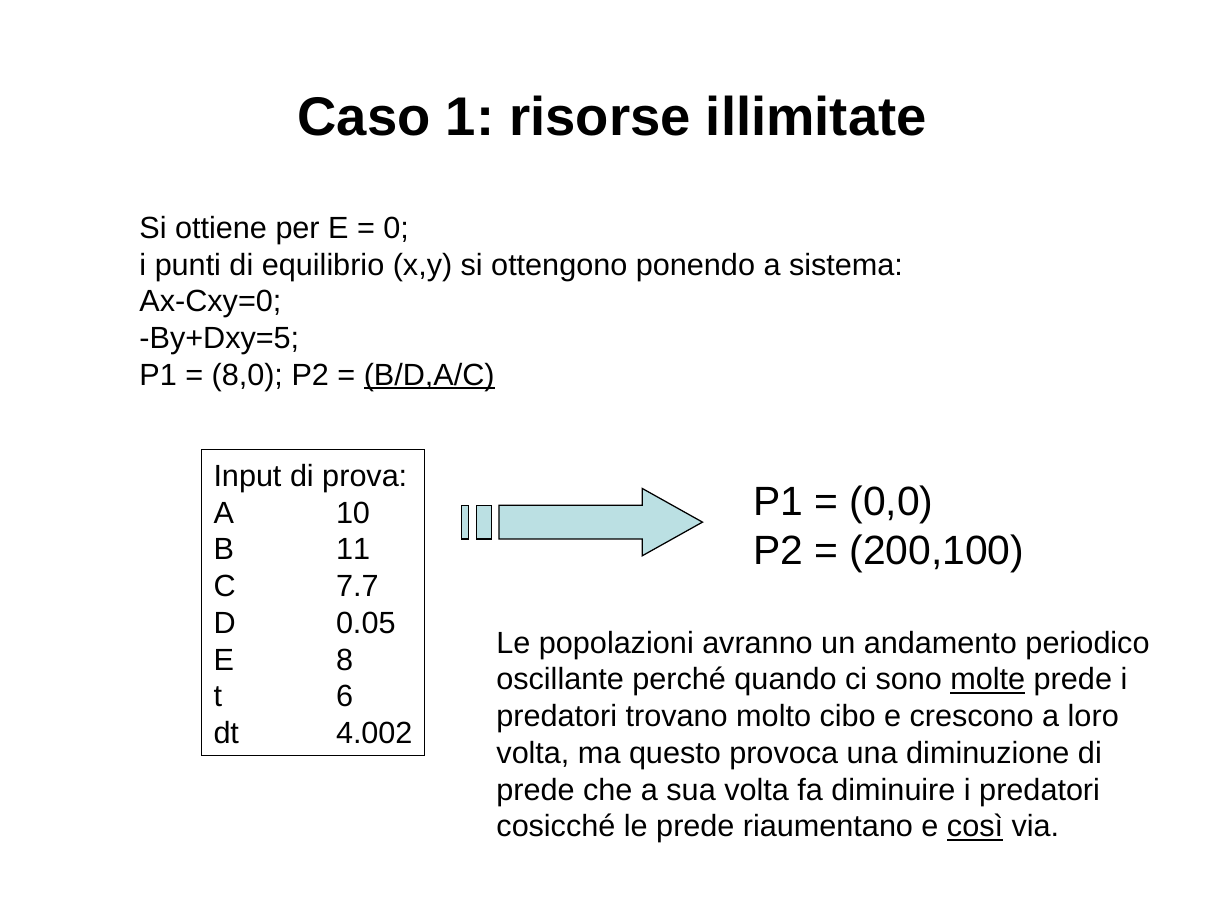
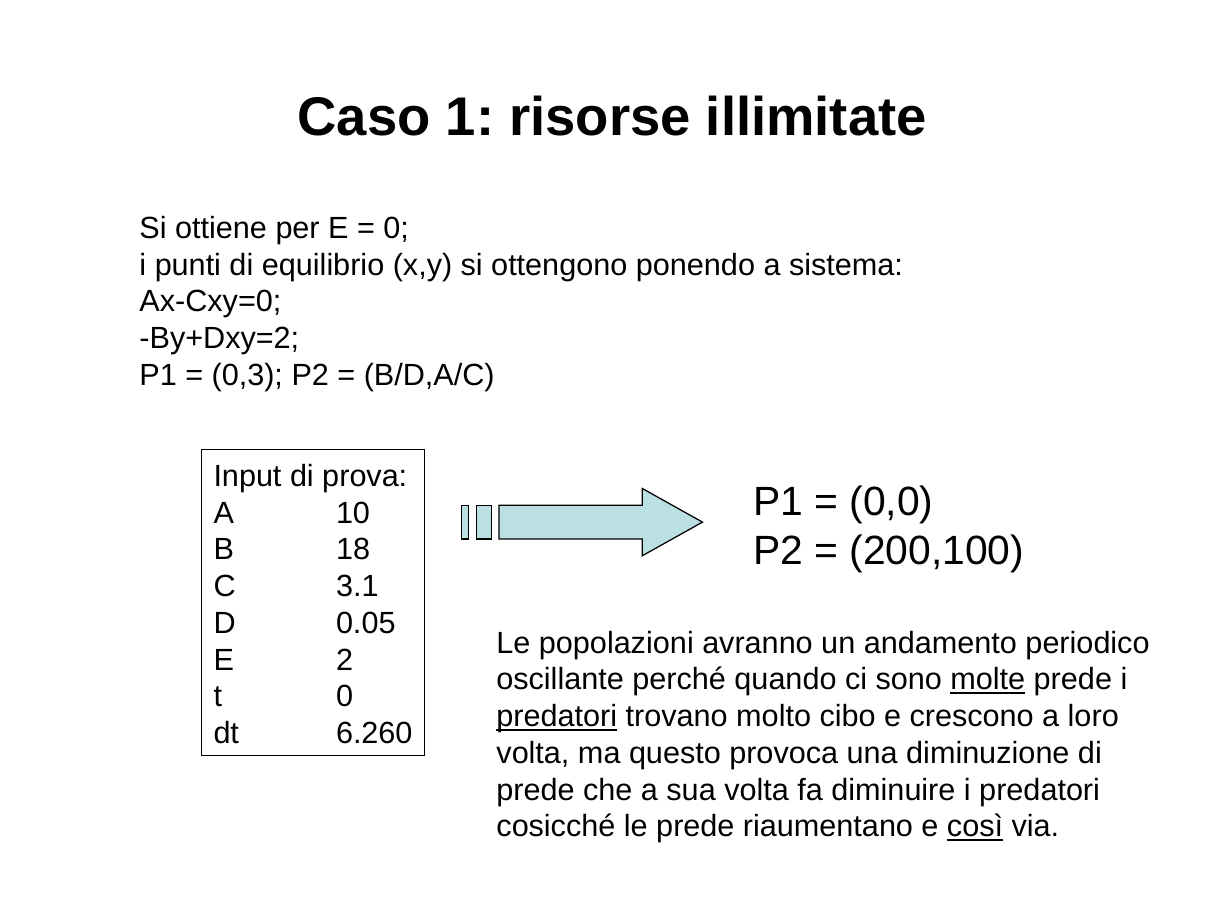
By+Dxy=5: By+Dxy=5 -> By+Dxy=2 (219, 338)
8,0: 8,0 -> 0,3 (247, 375)
B/D,A/C underline: present -> none (429, 375)
11: 11 -> 18 (353, 550)
7.7: 7.7 -> 3.1 (357, 586)
8: 8 -> 2 (345, 660)
t 6: 6 -> 0 (345, 697)
predatori underline: none -> present (557, 716)
4.002: 4.002 -> 6.260 (374, 733)
